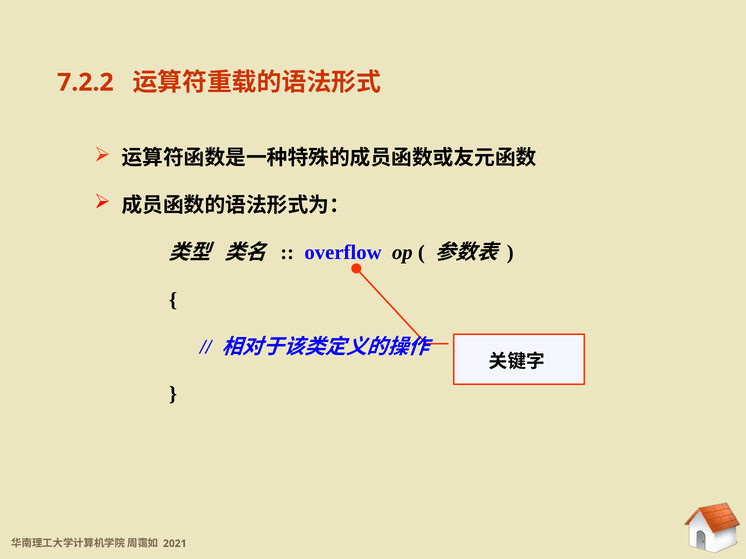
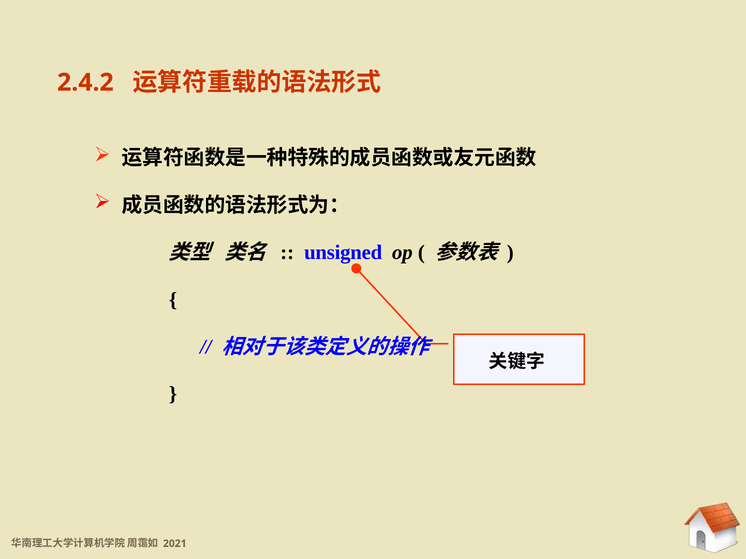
7.2.2: 7.2.2 -> 2.4.2 (85, 83)
overflow: overflow -> unsigned (343, 253)
